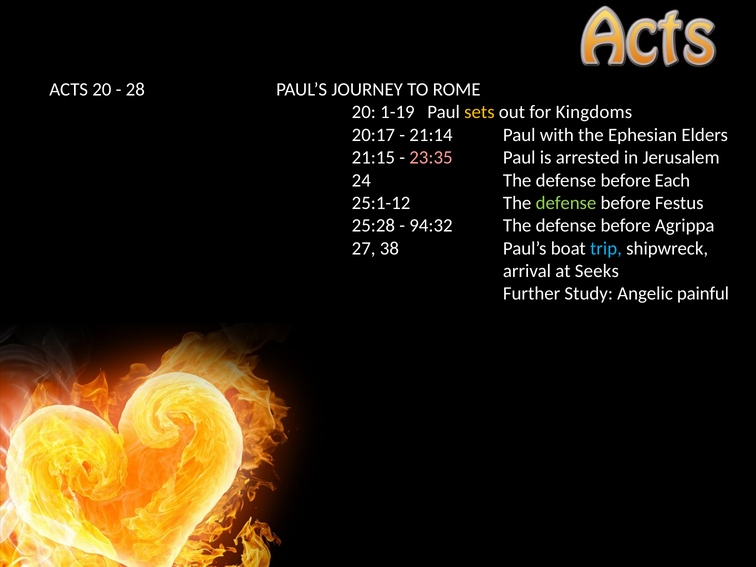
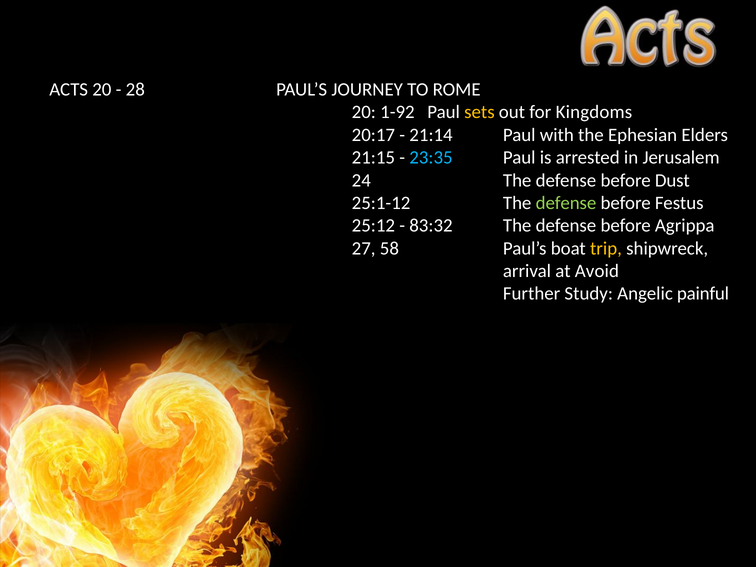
1-19: 1-19 -> 1-92 (397, 112)
23:35 colour: pink -> light blue (431, 158)
Each: Each -> Dust (672, 180)
25:28: 25:28 -> 25:12 (373, 226)
94:32: 94:32 -> 83:32 (431, 226)
38: 38 -> 58 (389, 248)
trip colour: light blue -> yellow (606, 248)
Seeks: Seeks -> Avoid (597, 271)
